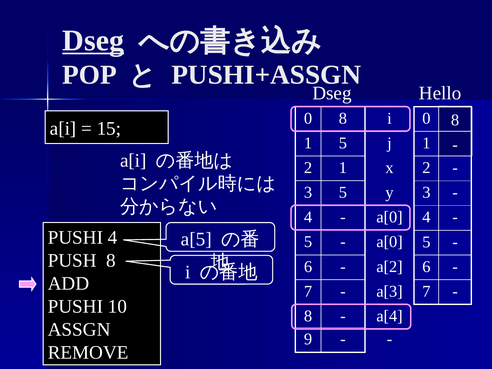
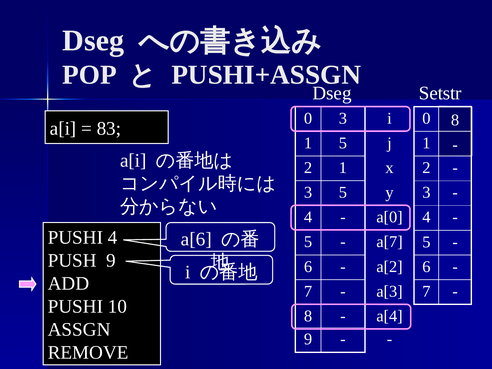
Dseg underline: present -> none (93, 41)
Hello: Hello -> Setstr (440, 93)
0 8: 8 -> 3 (343, 118)
15: 15 -> 83 (109, 128)
a[5: a[5 -> a[6 (196, 239)
a[0: a[0 -> a[7 (390, 242)
PUSH 8: 8 -> 9 (111, 261)
